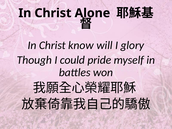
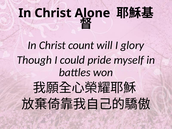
know: know -> count (81, 45)
